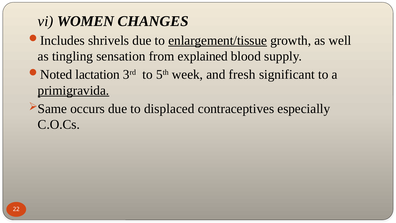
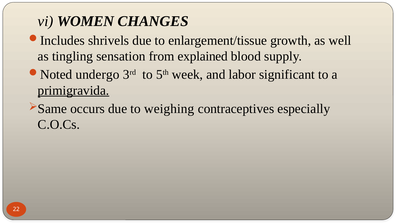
enlargement/tissue underline: present -> none (218, 40)
lactation: lactation -> undergo (98, 75)
fresh: fresh -> labor (242, 75)
displaced: displaced -> weighing (169, 109)
